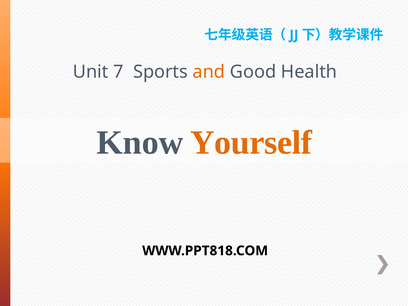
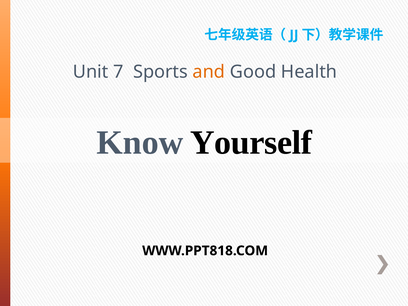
Yourself colour: orange -> black (251, 143)
